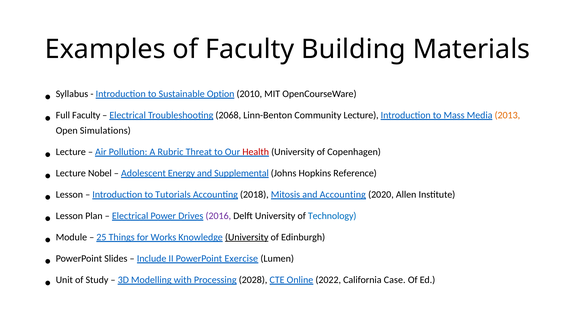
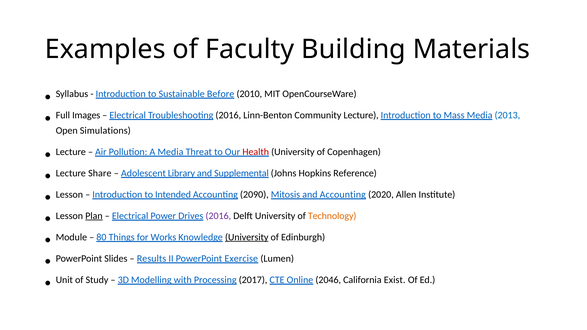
Option: Option -> Before (221, 94)
Full Faculty: Faculty -> Images (86, 115)
Troubleshooting 2068: 2068 -> 2016 (228, 115)
2013 colour: orange -> blue (507, 115)
A Rubric: Rubric -> Media (170, 152)
Nobel: Nobel -> Share (100, 173)
Energy: Energy -> Library (181, 173)
Tutorials: Tutorials -> Intended (173, 195)
2018: 2018 -> 2090 (254, 195)
Plan underline: none -> present (94, 216)
Technology colour: blue -> orange (332, 216)
25: 25 -> 80 (101, 237)
Include: Include -> Results (152, 259)
2028: 2028 -> 2017 (253, 280)
2022: 2022 -> 2046 (328, 280)
Case: Case -> Exist (395, 280)
